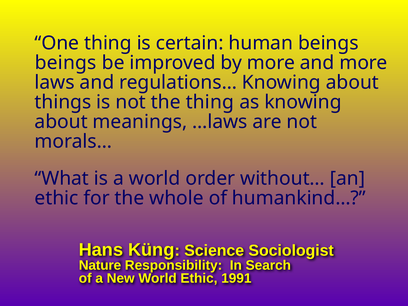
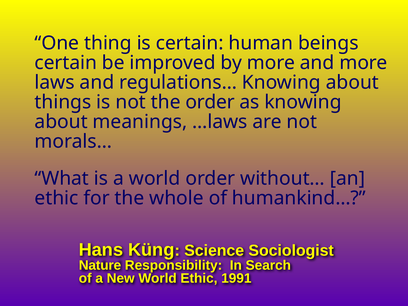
beings: beings -> certain (66, 63)
the thing: thing -> order (210, 102)
